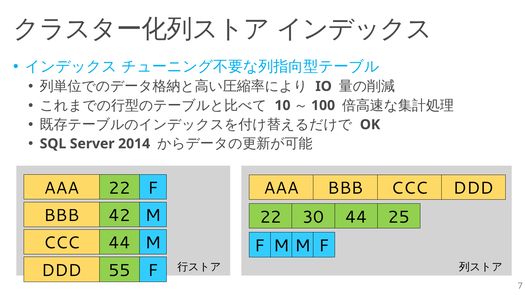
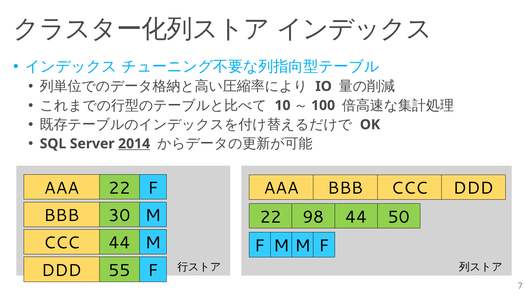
2014 underline: none -> present (134, 144)
42: 42 -> 30 (119, 216)
30: 30 -> 98 (313, 217)
25: 25 -> 50 (399, 217)
